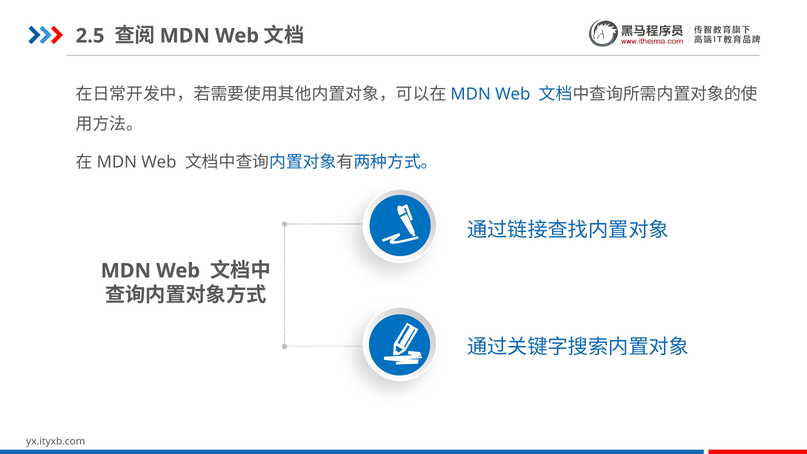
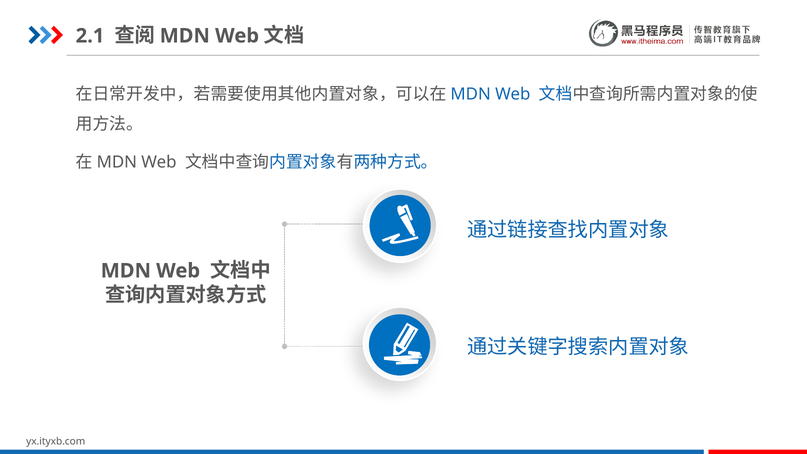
2.5: 2.5 -> 2.1 (90, 36)
